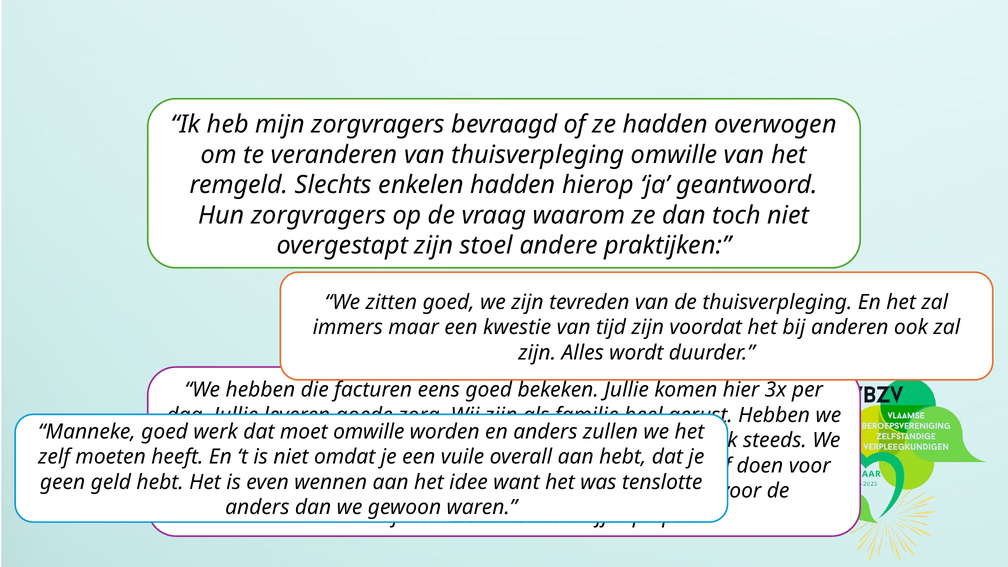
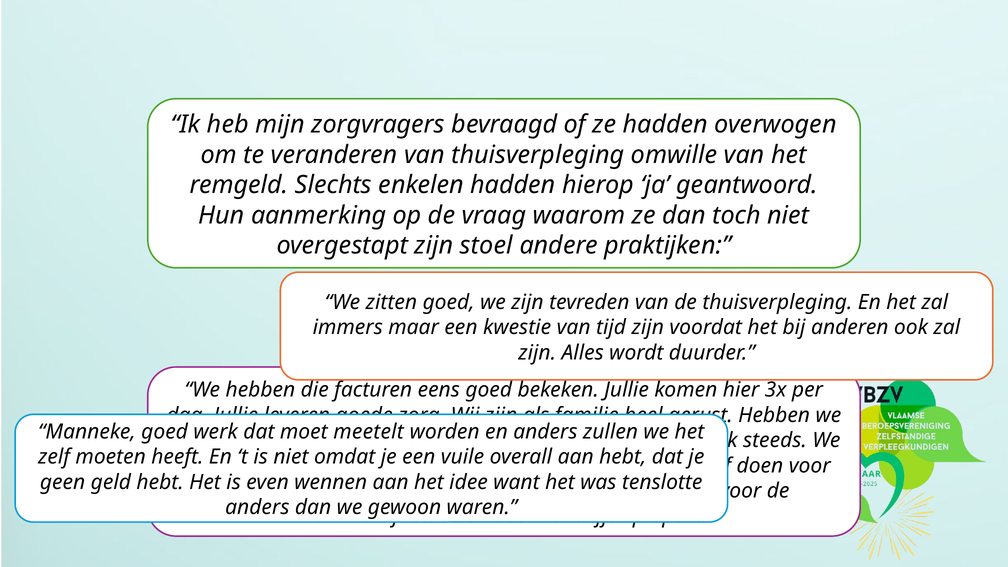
Hun zorgvragers: zorgvragers -> aanmerking (319, 215)
omwille: omwille -> meetelt (369, 432)
